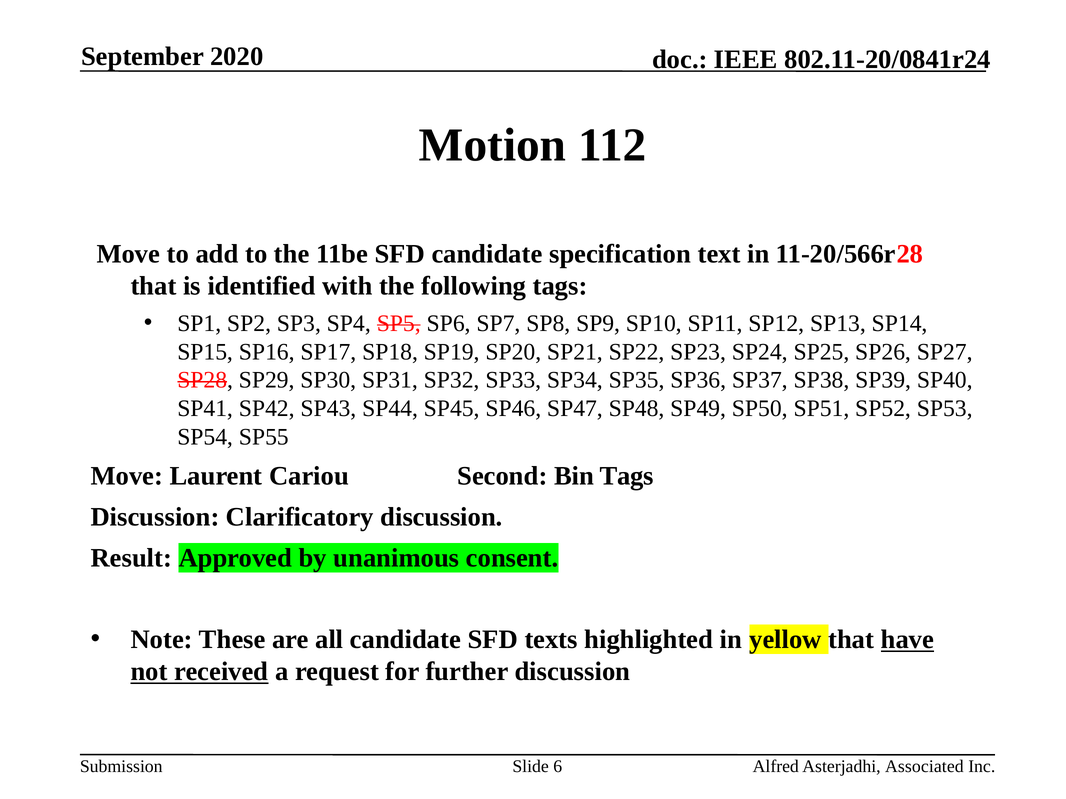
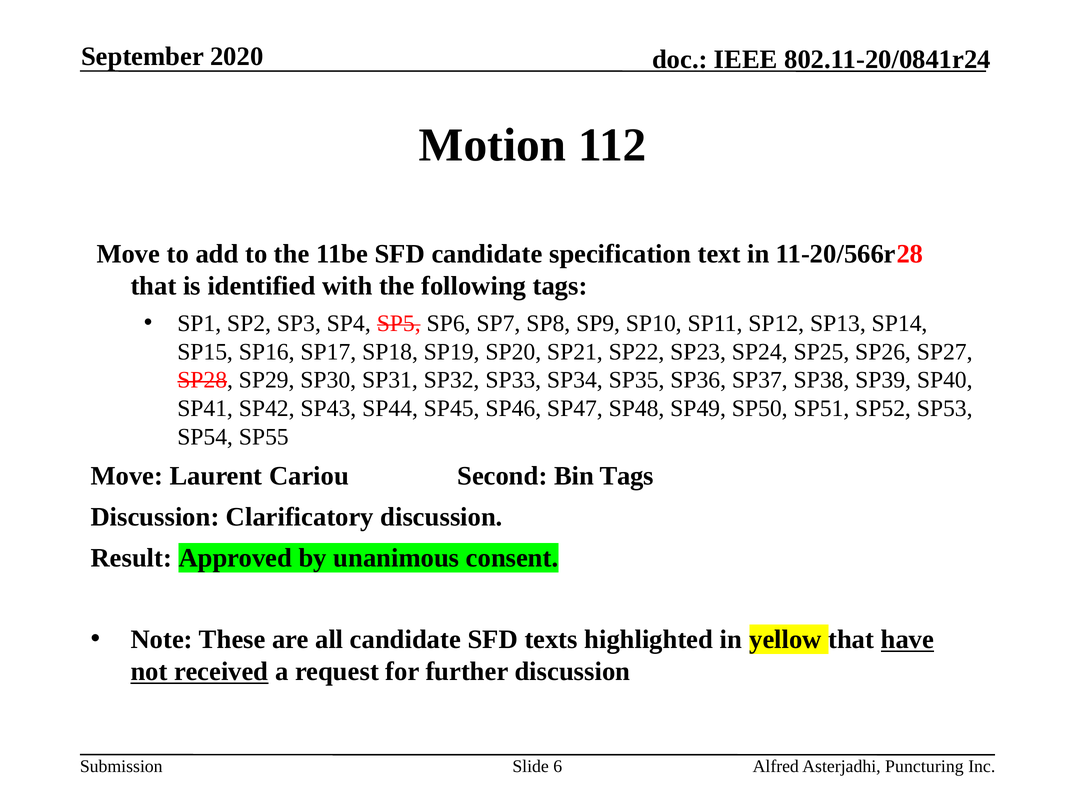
Associated: Associated -> Puncturing (924, 767)
